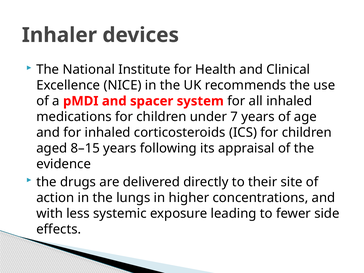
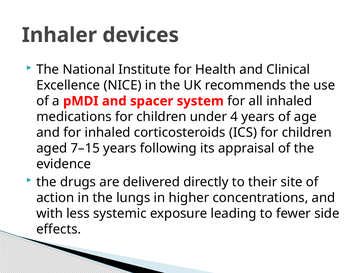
7: 7 -> 4 (234, 117)
8–15: 8–15 -> 7–15 (85, 148)
